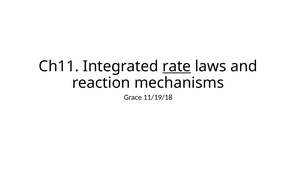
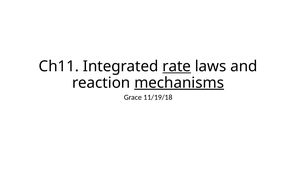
mechanisms underline: none -> present (179, 82)
